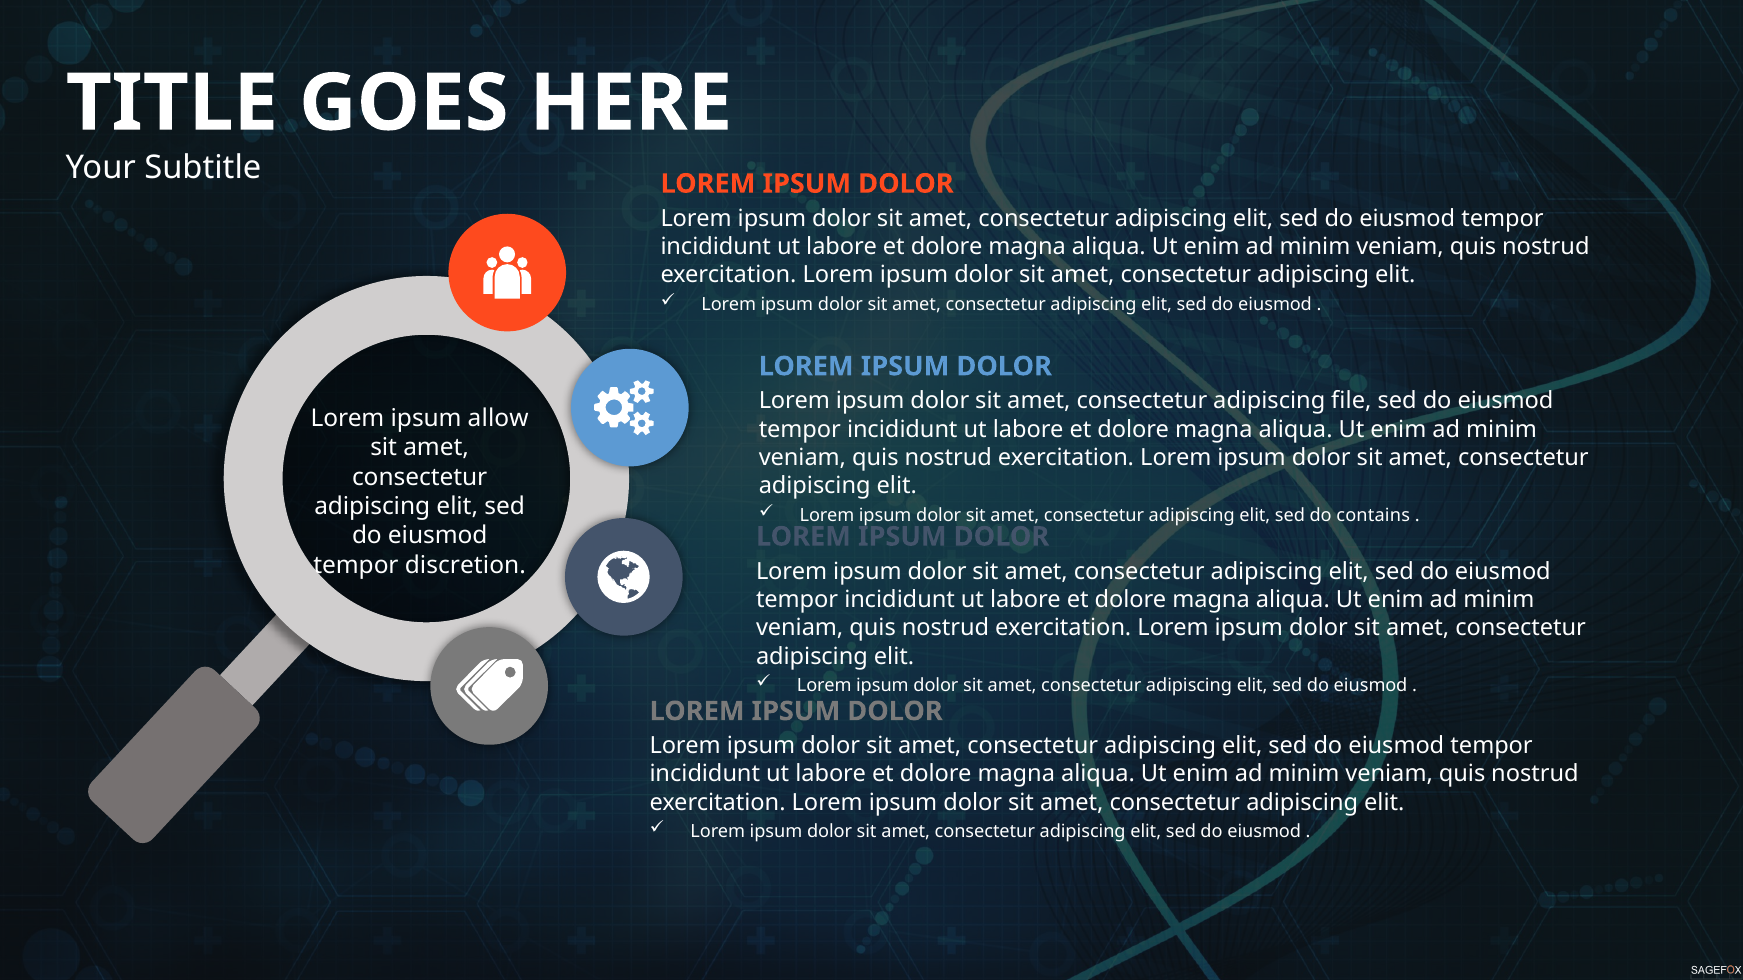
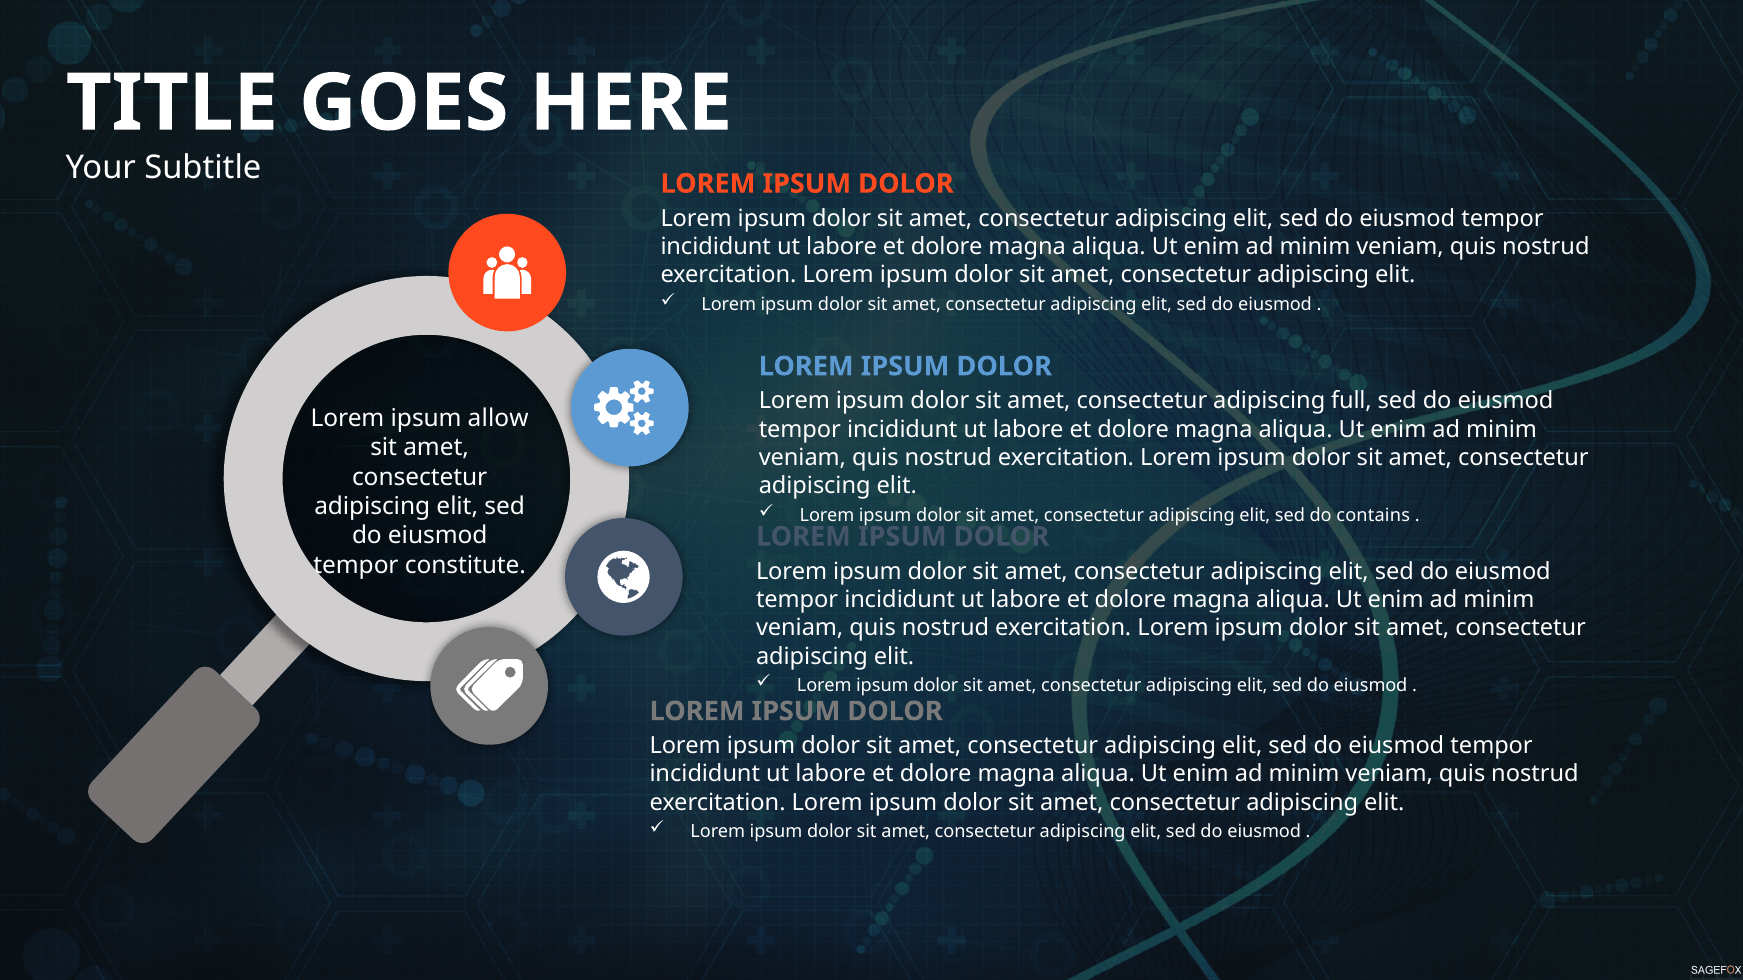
file: file -> full (1351, 401)
discretion: discretion -> constitute (465, 565)
